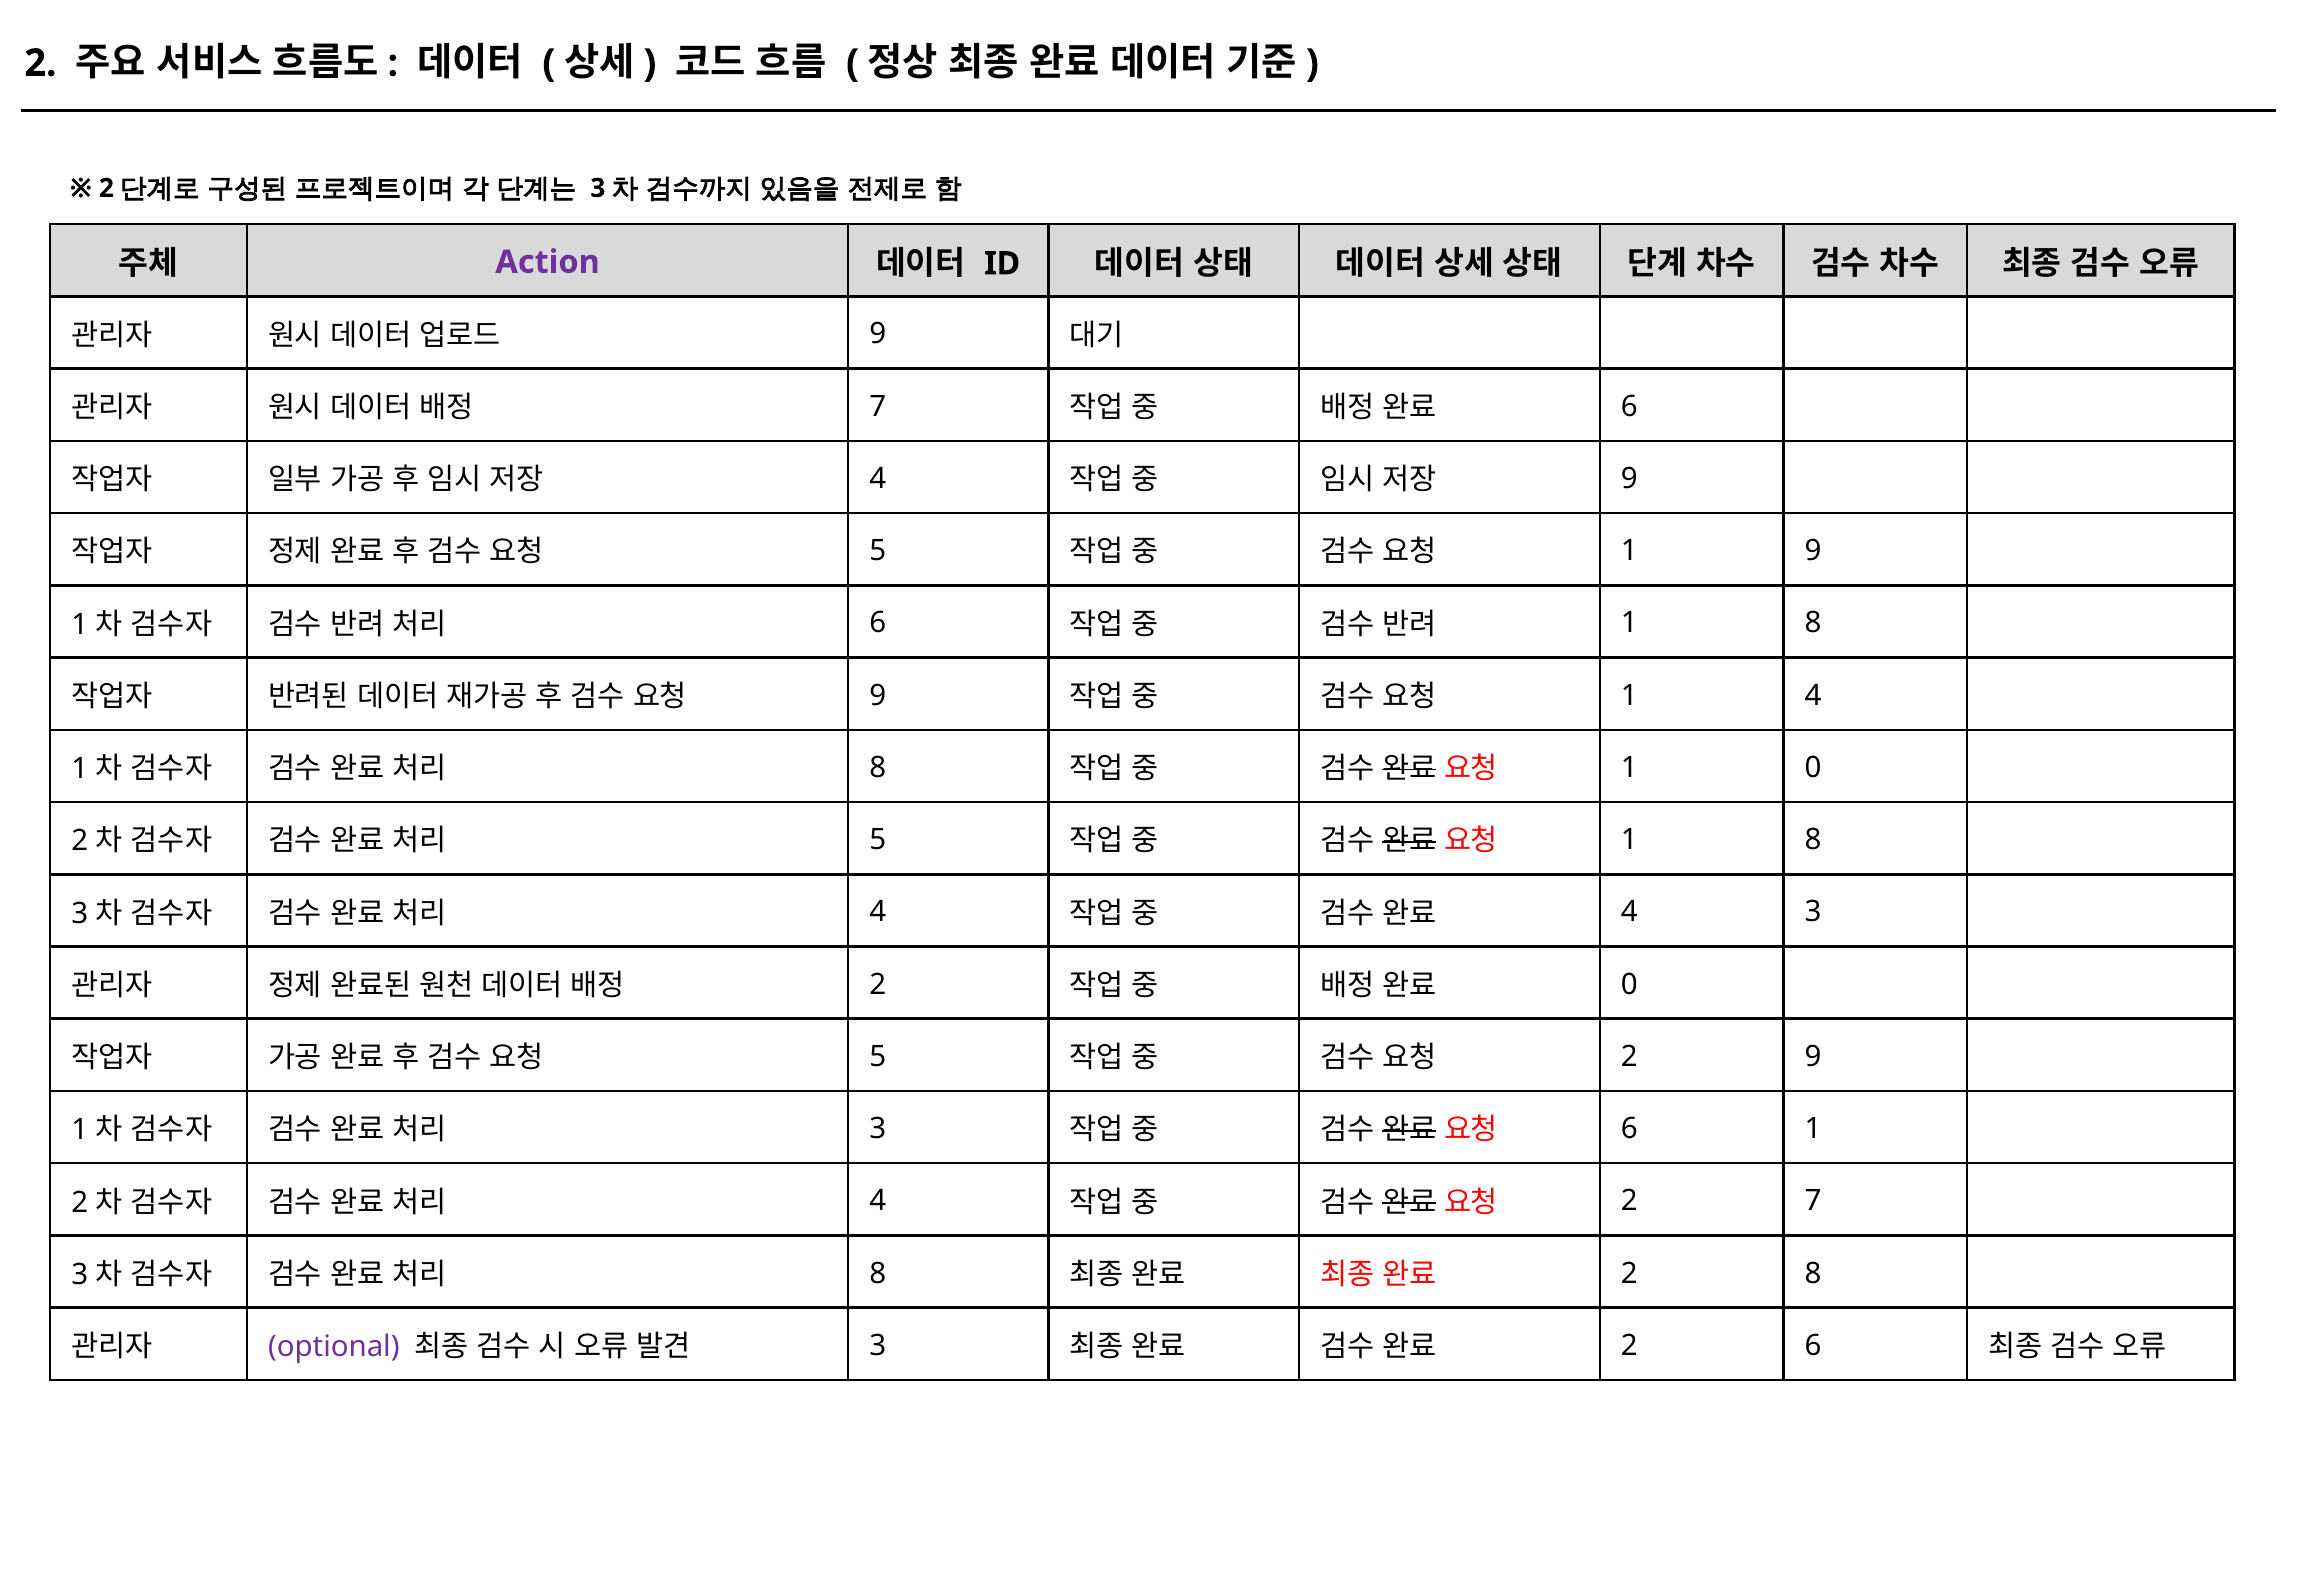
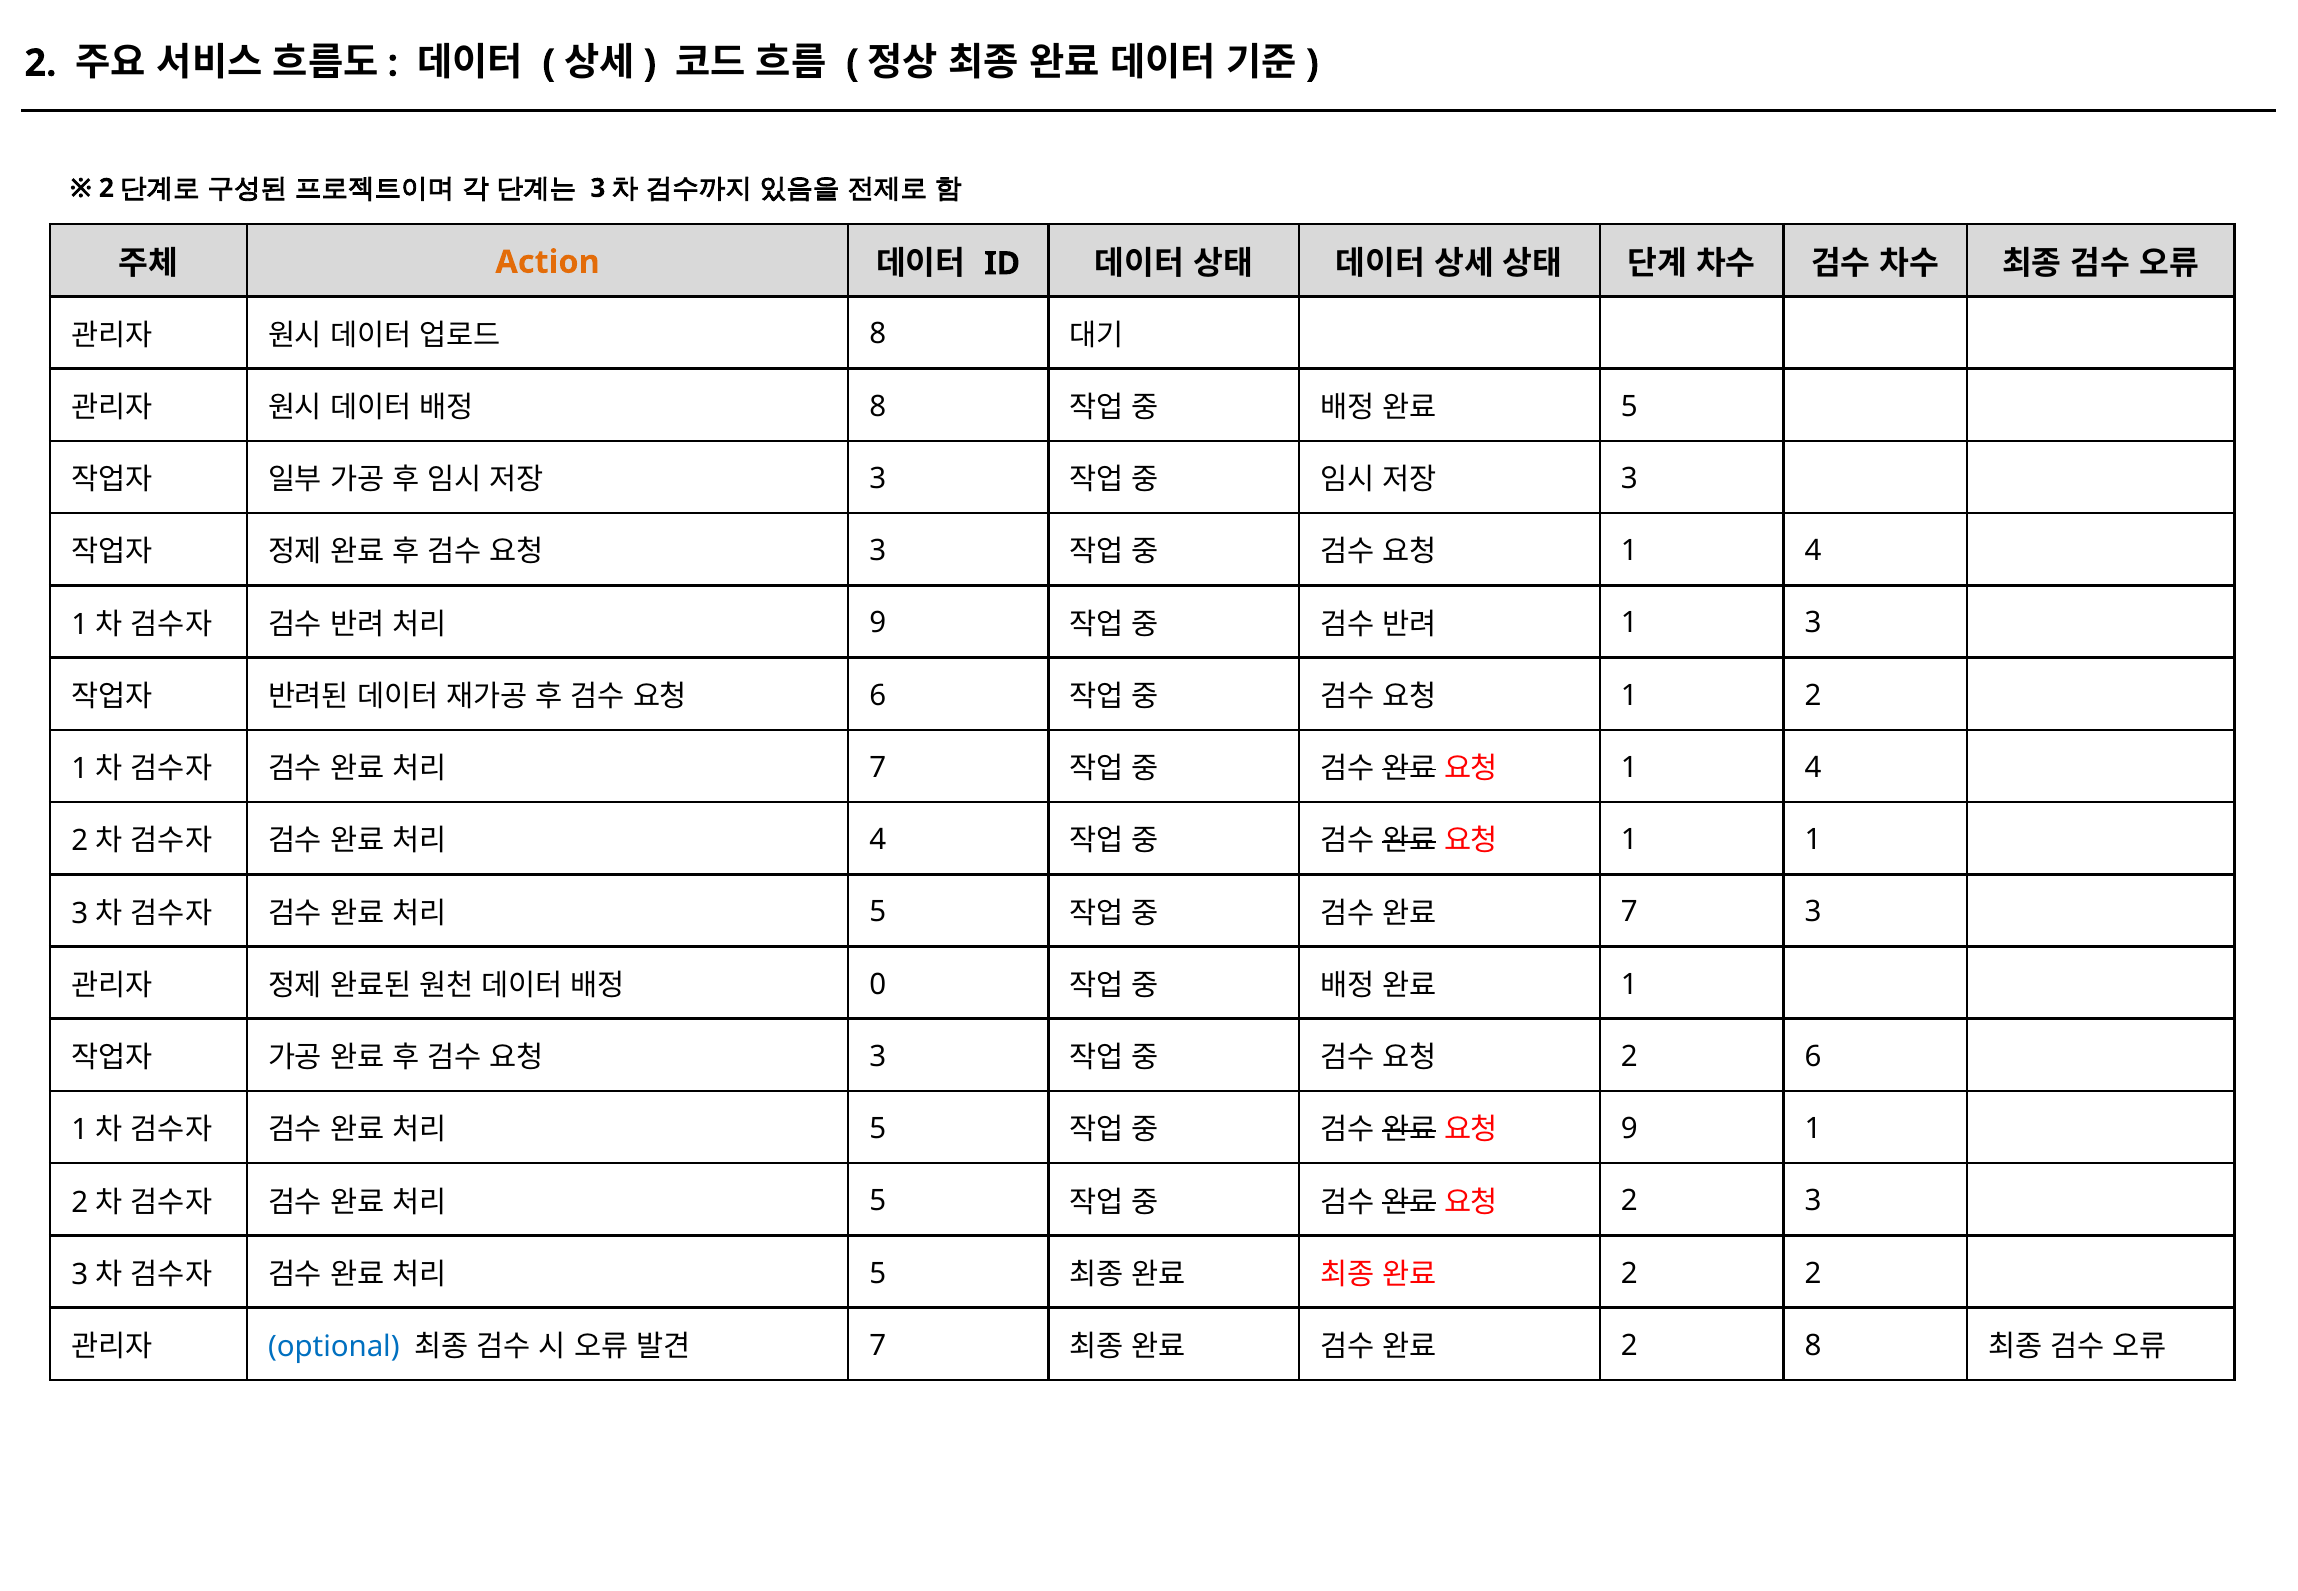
Action colour: purple -> orange (548, 262)
9: 9 -> 8 (878, 334)
7: 7 -> 8 (878, 406)
6: 6 -> 5 (1629, 406)
4: 4 -> 3 (878, 479)
9: 9 -> 3 (1629, 479)
5: 5 -> 3 (878, 551)
9: 9 -> 4 (1813, 551)
6: 6 -> 9 (878, 623)
8: 8 -> 3 (1813, 623)
9: 9 -> 6 (878, 695)
4: 4 -> 2 (1813, 695)
8: 8 -> 7 (878, 768)
0: 0 -> 4 (1813, 768)
5: 5 -> 4 (878, 840)
8: 8 -> 1 (1813, 840)
4: 4 -> 5 (878, 912)
4: 4 -> 7 (1629, 912)
2: 2 -> 0 (878, 984)
0: 0 -> 1 (1629, 984)
5: 5 -> 3 (878, 1057)
2 9: 9 -> 6 (1813, 1057)
3: 3 -> 5 (878, 1129)
6: 6 -> 9 (1629, 1129)
4: 4 -> 5 (878, 1201)
2 7: 7 -> 3 (1813, 1201)
8: 8 -> 5 (878, 1273)
2 8: 8 -> 2 (1813, 1273)
optional colour: purple -> blue (334, 1347)
3: 3 -> 7 (878, 1346)
2 6: 6 -> 8 (1813, 1346)
